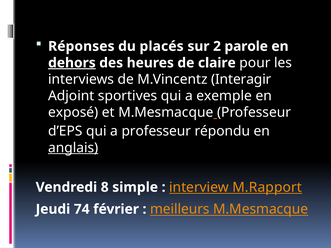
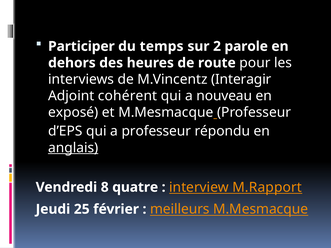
Réponses: Réponses -> Participer (81, 46)
placés: placés -> temps (162, 46)
dehors underline: present -> none (72, 63)
claire: claire -> route (217, 63)
sportives: sportives -> cohérent (128, 96)
exemple: exemple -> nouveau (224, 96)
simple: simple -> quatre (135, 187)
74: 74 -> 25 (82, 209)
